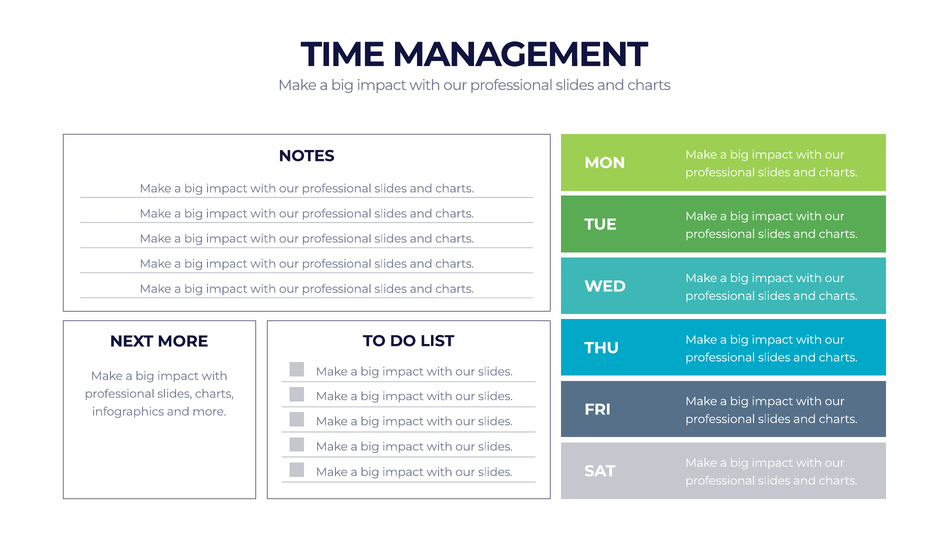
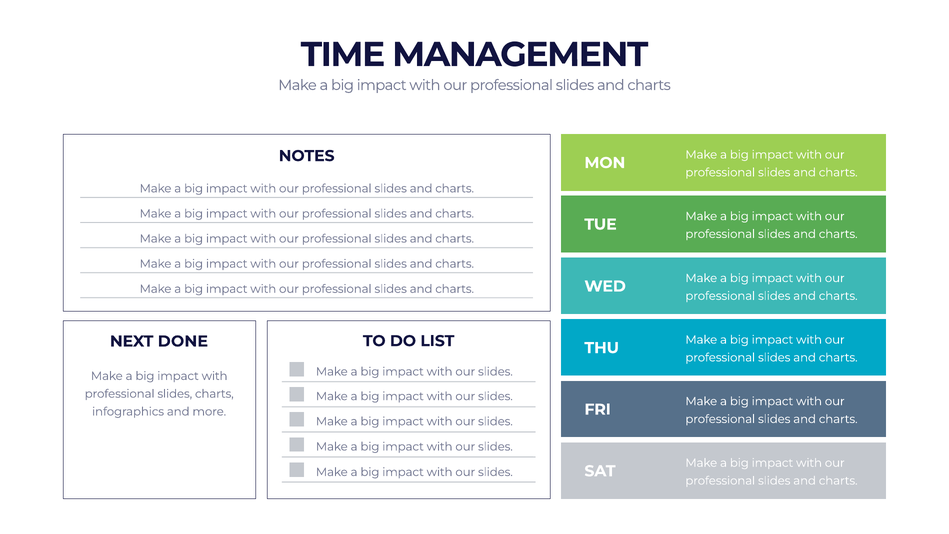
NEXT MORE: MORE -> DONE (183, 341)
